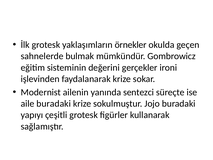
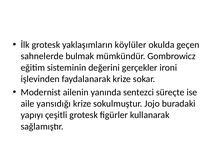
örnekler: örnekler -> köylüler (131, 45)
aile buradaki: buradaki -> yansıdığı (54, 103)
